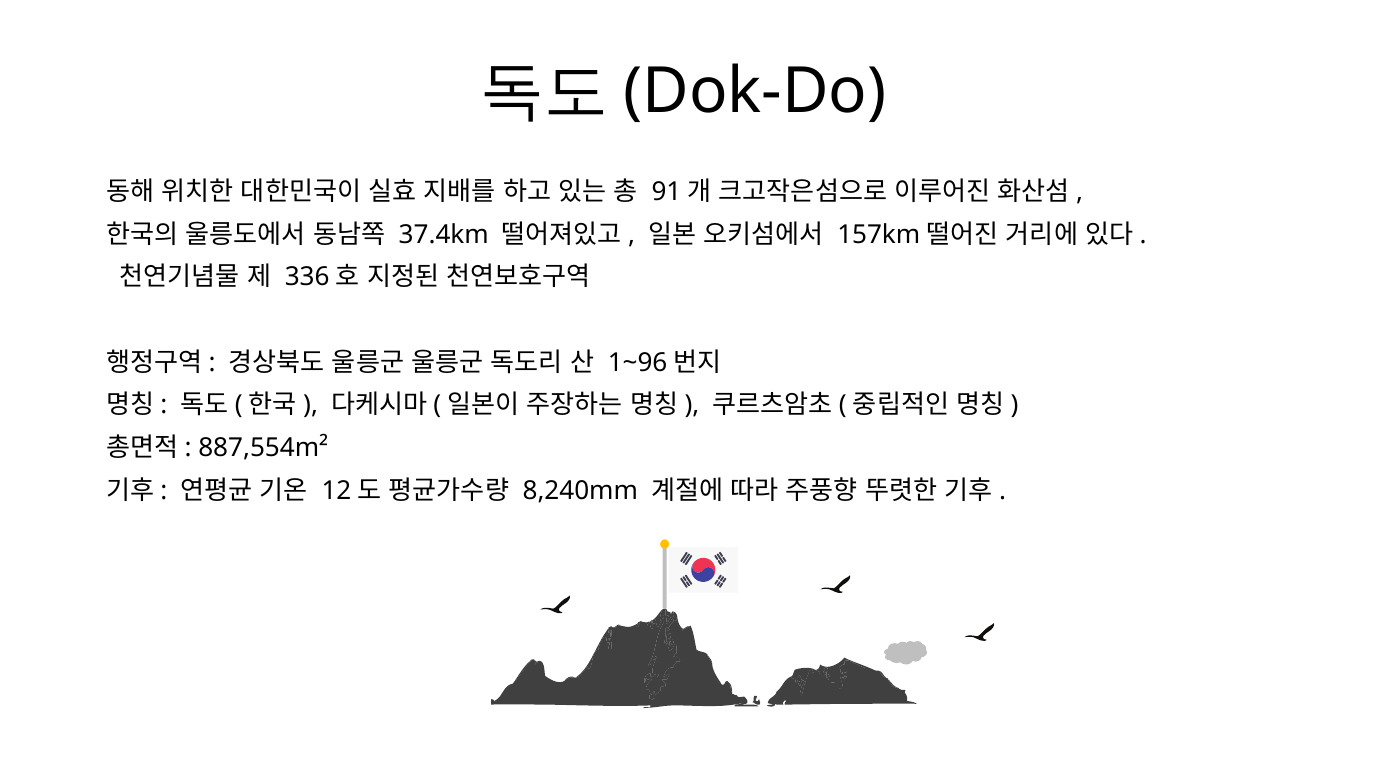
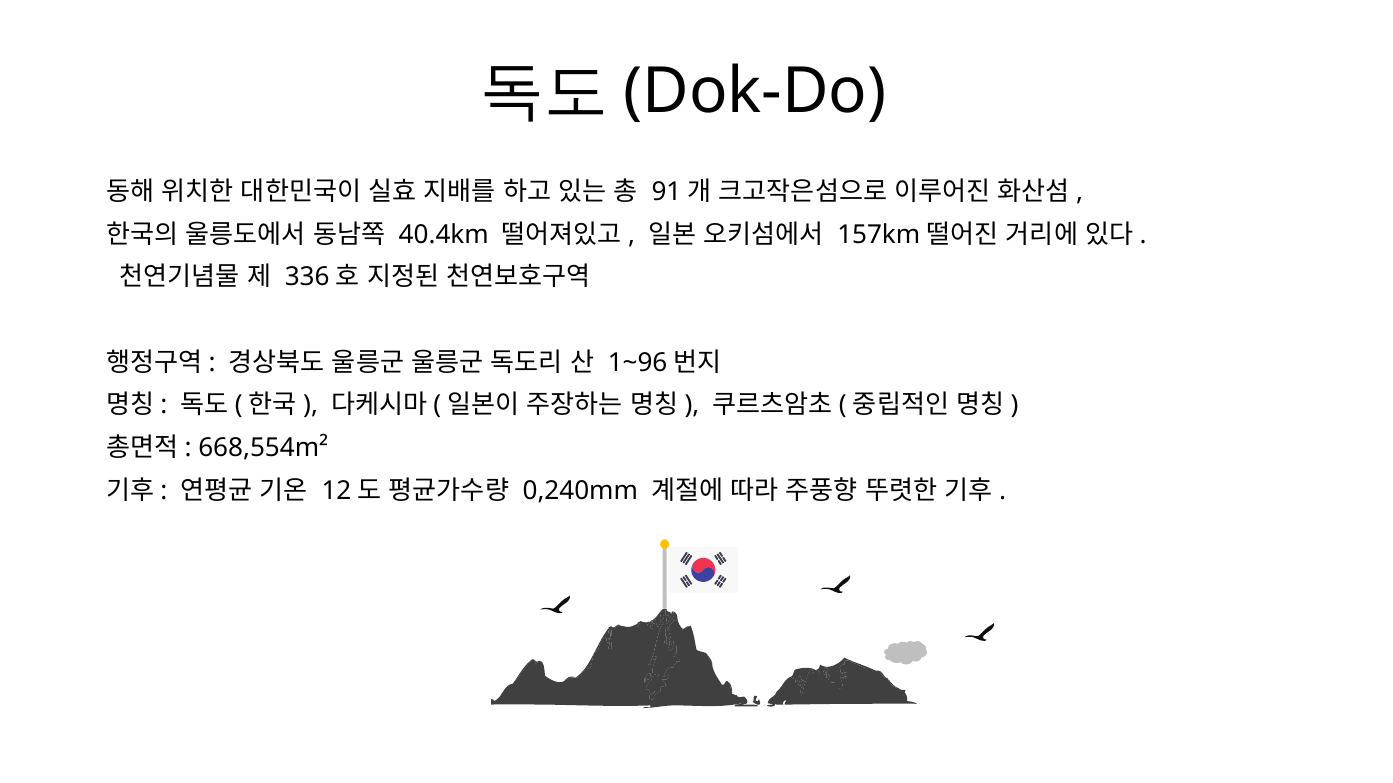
37.4km: 37.4km -> 40.4km (444, 235)
887,554m²: 887,554m² -> 668,554m² (263, 448)
8,240mm: 8,240mm -> 0,240mm (580, 491)
